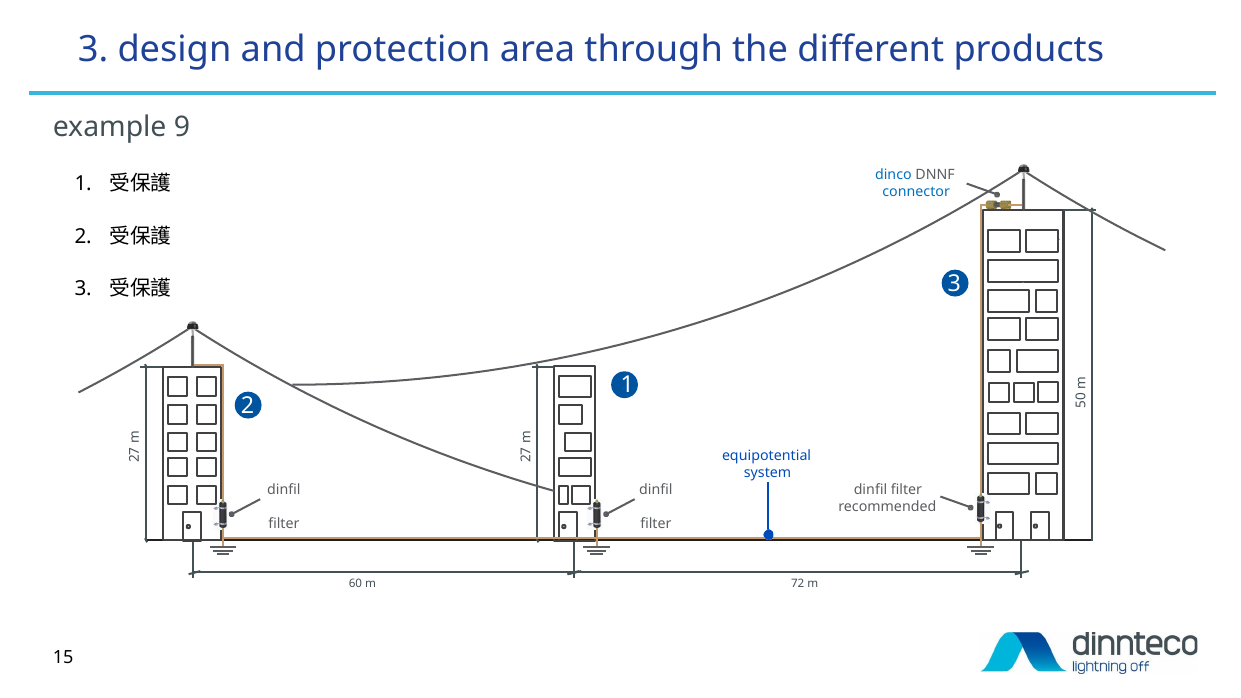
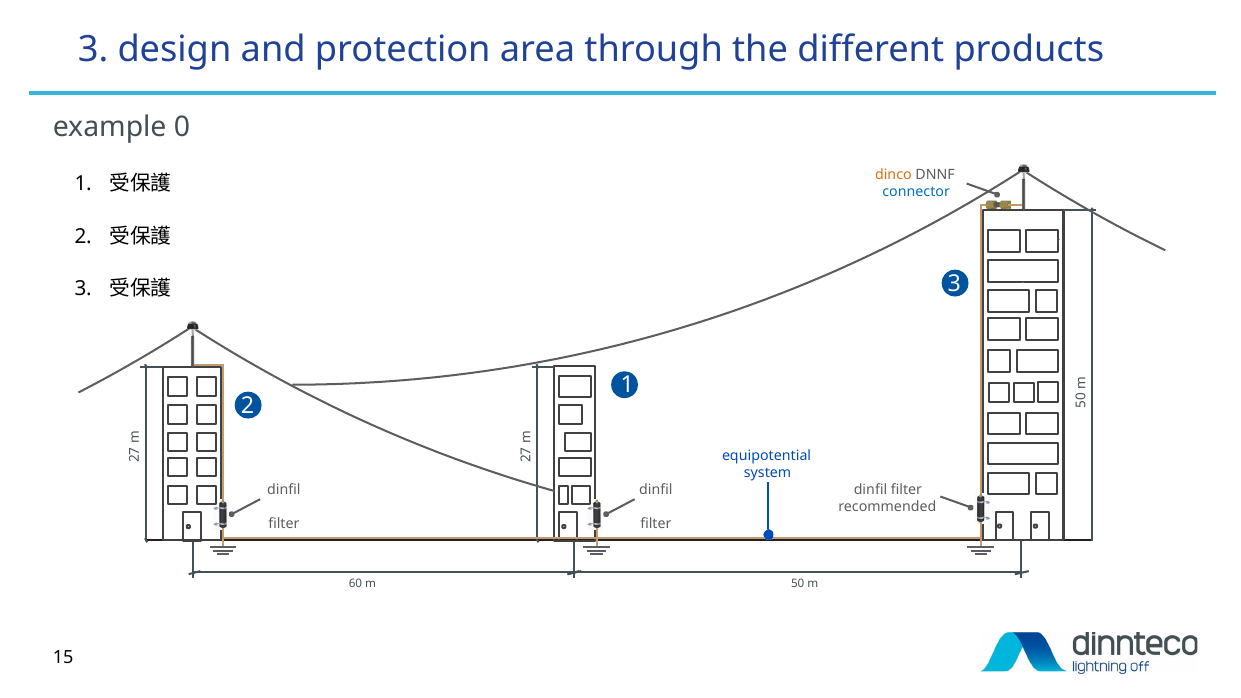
example 9: 9 -> 0 (182, 127)
dinco colour: blue -> orange (893, 175)
72: 72 -> 50 (798, 583)
